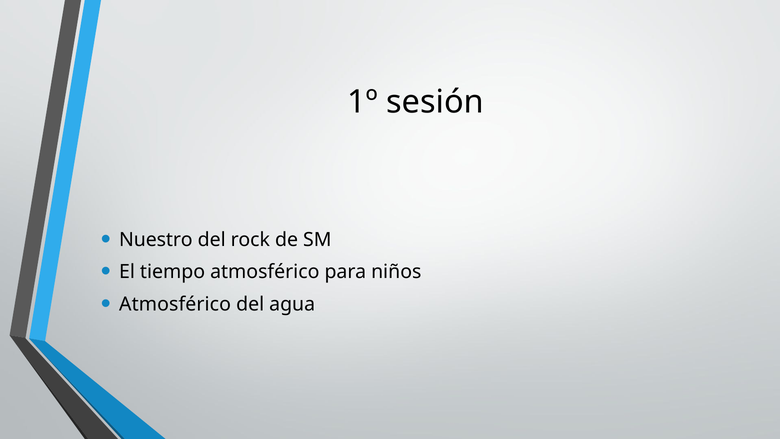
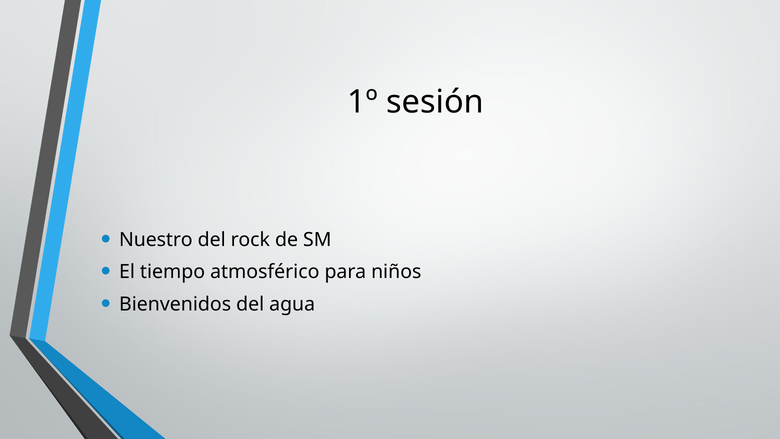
Atmosférico: Atmosférico -> Bienvenidos (175, 304)
